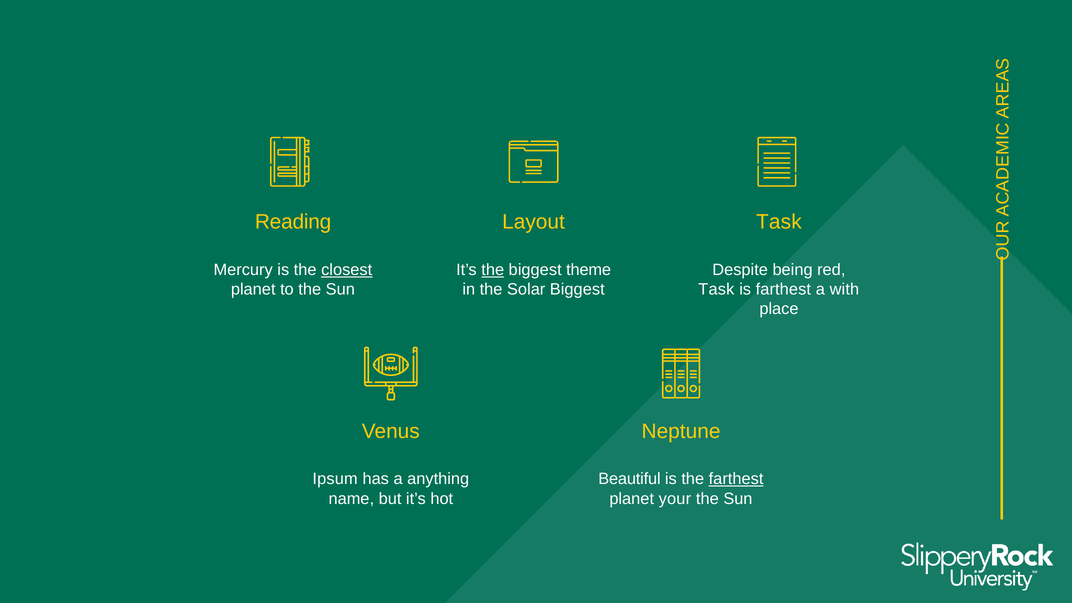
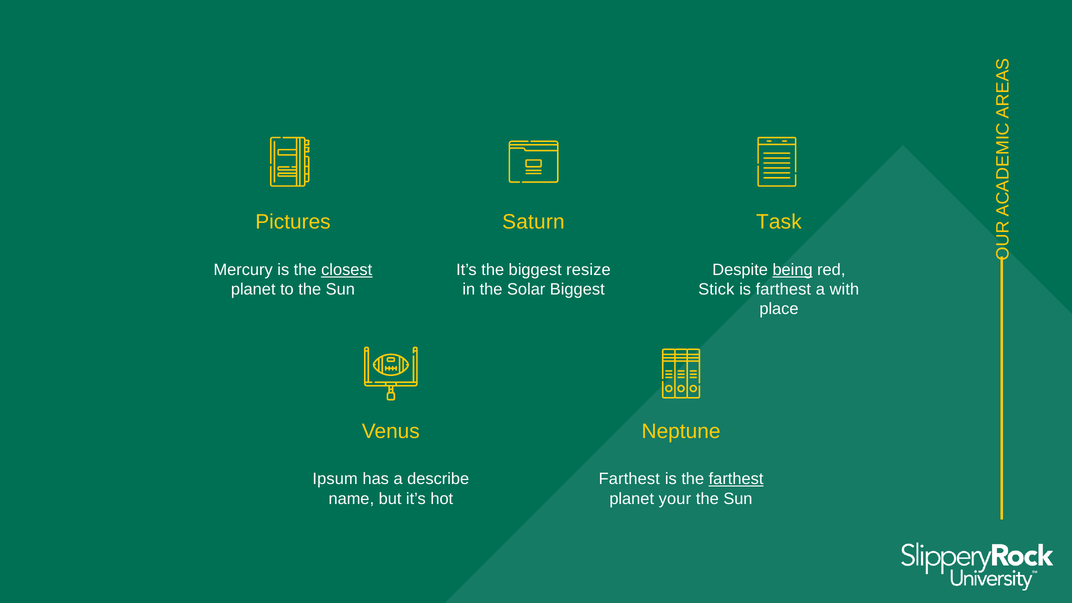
Reading: Reading -> Pictures (293, 222)
Layout: Layout -> Saturn (533, 222)
the underline: present -> none (493, 270)
theme: theme -> resize (588, 270)
being underline: none -> present (793, 270)
Task: Task -> Stick (716, 289)
anything: anything -> describe (438, 479)
Beautiful: Beautiful -> Farthest (629, 479)
